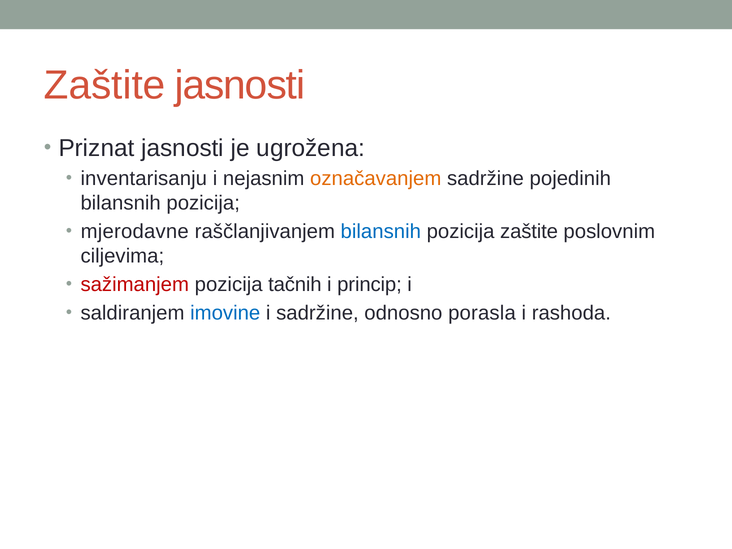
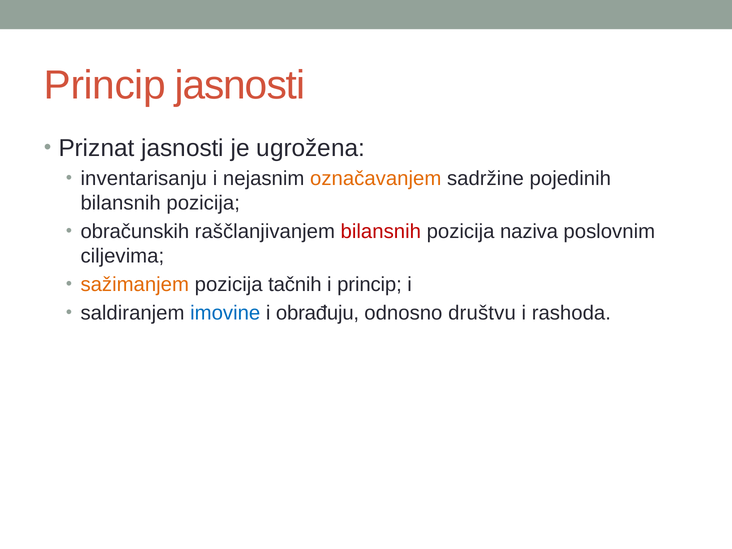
Zaštite: Zaštite -> Princip (105, 85)
mjerodavne: mjerodavne -> obračunskih (135, 232)
bilansnih colour: blue -> red (381, 232)
pozicija zaštite: zaštite -> naziva (529, 232)
sažimanjem colour: red -> orange (135, 285)
i sadržine: sadržine -> obrađuju (318, 313)
porasla: porasla -> društvu (482, 313)
